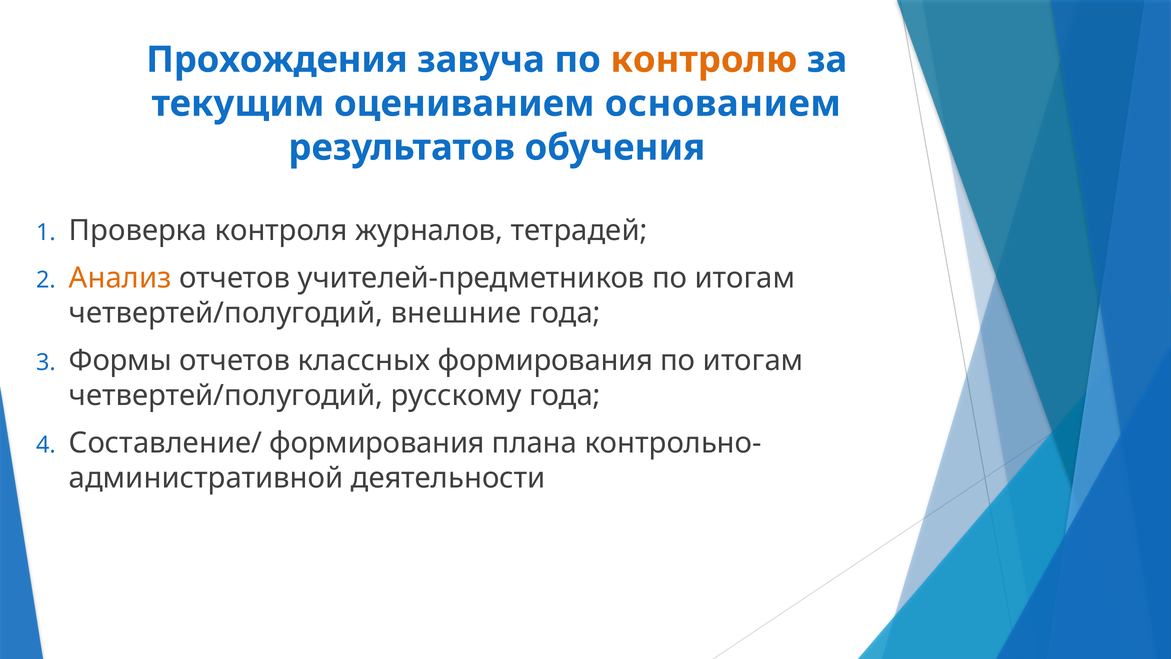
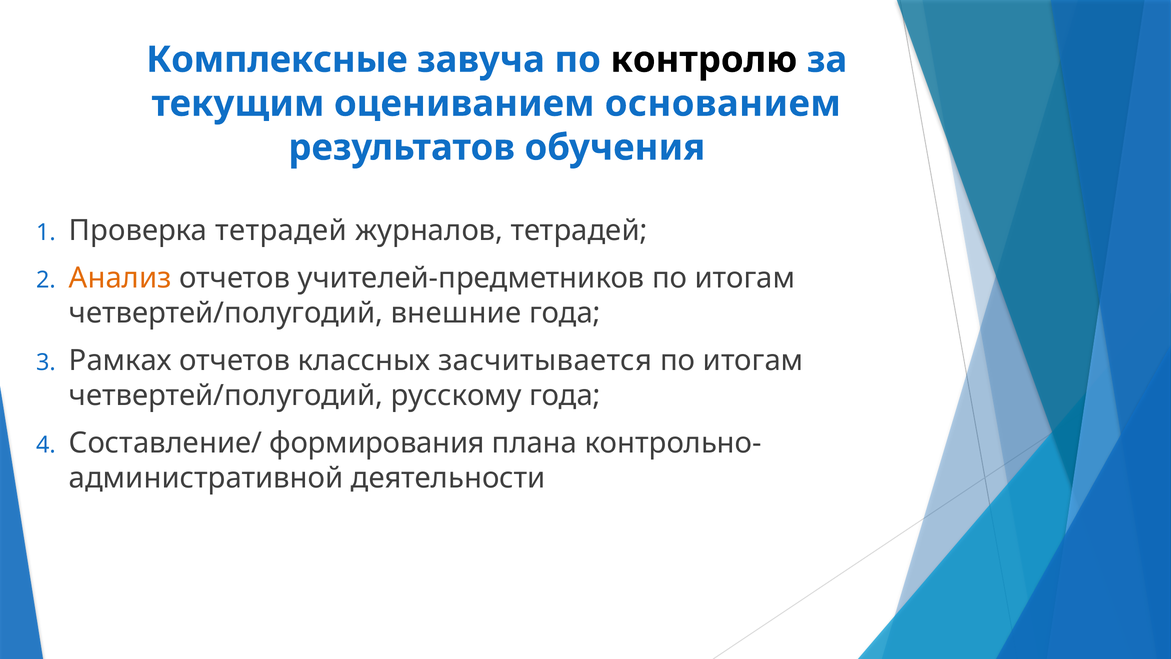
Прохождения: Прохождения -> Комплексные (277, 60)
контролю colour: orange -> black (704, 60)
Проверка контроля: контроля -> тетрадей (281, 231)
Формы: Формы -> Рамках (120, 360)
классных формирования: формирования -> засчитывается (545, 360)
